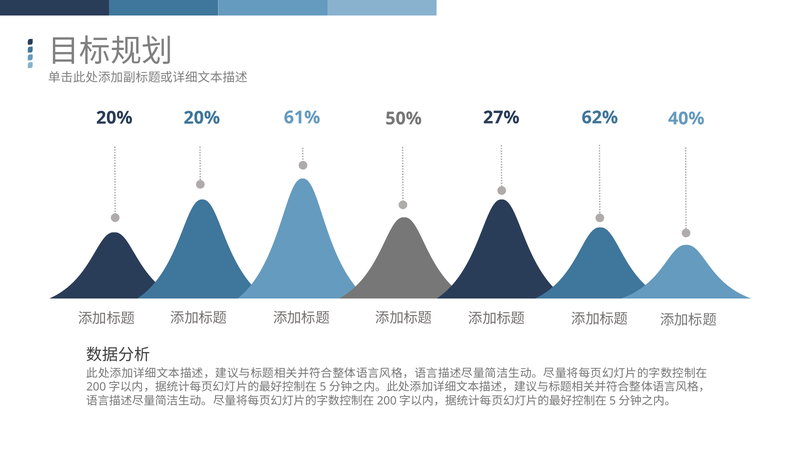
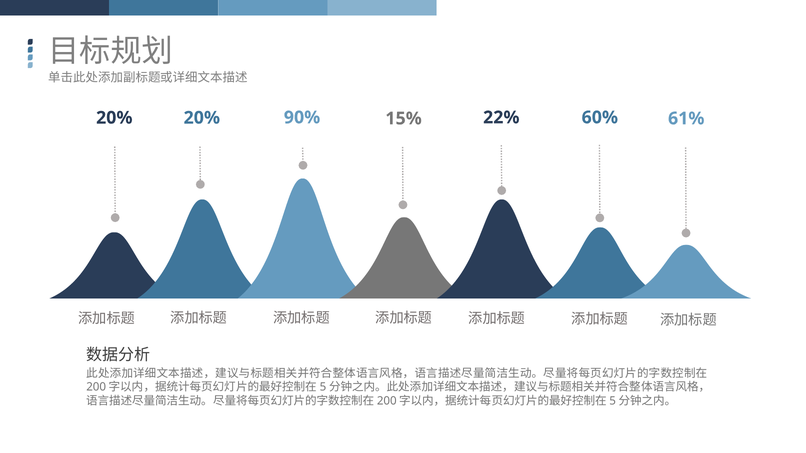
61%: 61% -> 90% (302, 118)
27%: 27% -> 22% (501, 118)
62%: 62% -> 60% (600, 118)
50%: 50% -> 15% (404, 119)
40%: 40% -> 61% (686, 119)
